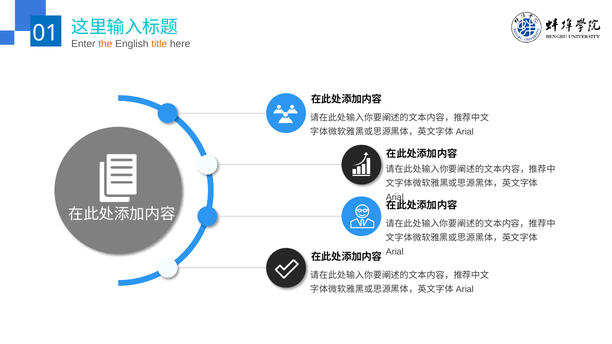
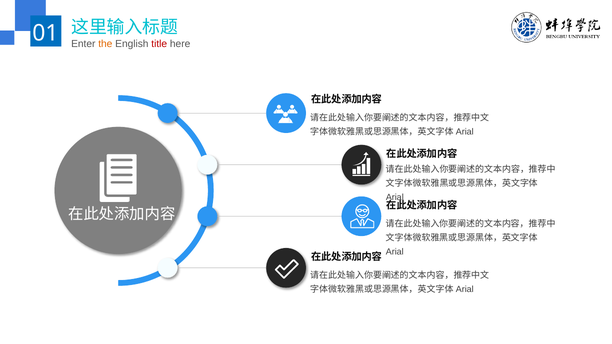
title colour: orange -> red (159, 44)
